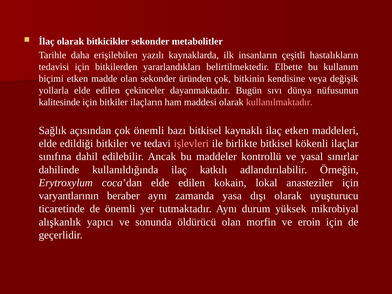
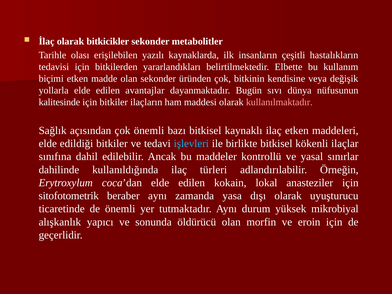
daha: daha -> olası (80, 55)
çekinceler: çekinceler -> avantajlar (145, 90)
işlevleri colour: pink -> light blue (191, 144)
katkılı: katkılı -> türleri (214, 170)
varyantlarının: varyantlarının -> sitofotometrik (69, 196)
